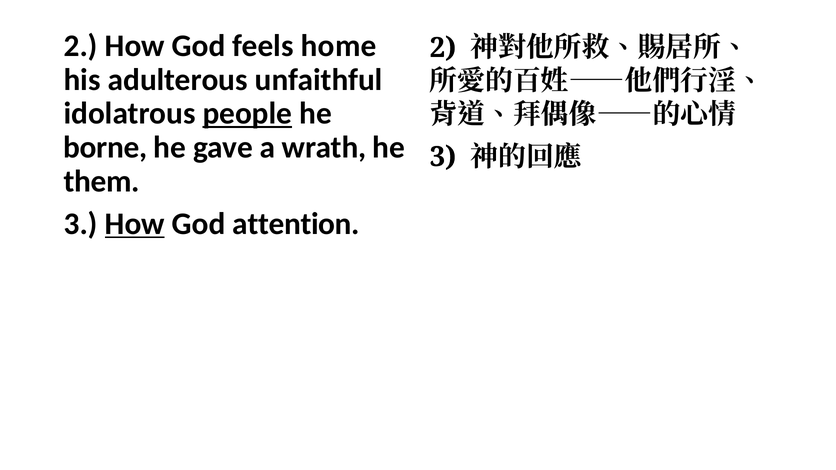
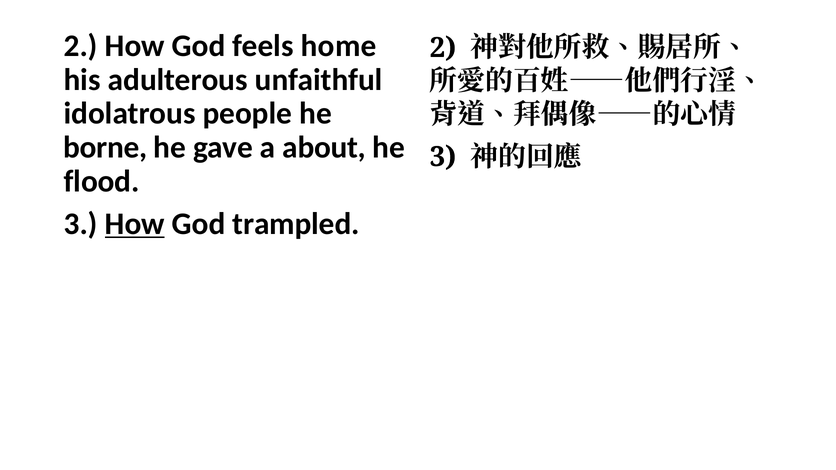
people underline: present -> none (247, 114)
wrath: wrath -> about (324, 147)
them: them -> flood (102, 181)
attention: attention -> trampled (296, 224)
